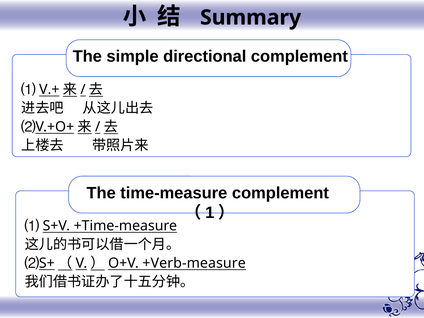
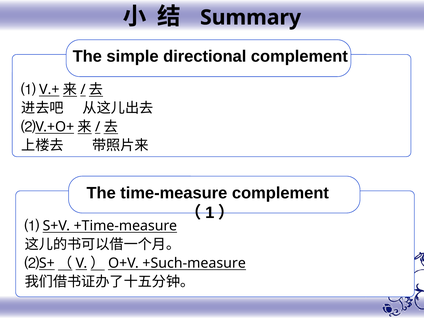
+Verb-measure: +Verb-measure -> +Such-measure (194, 263)
